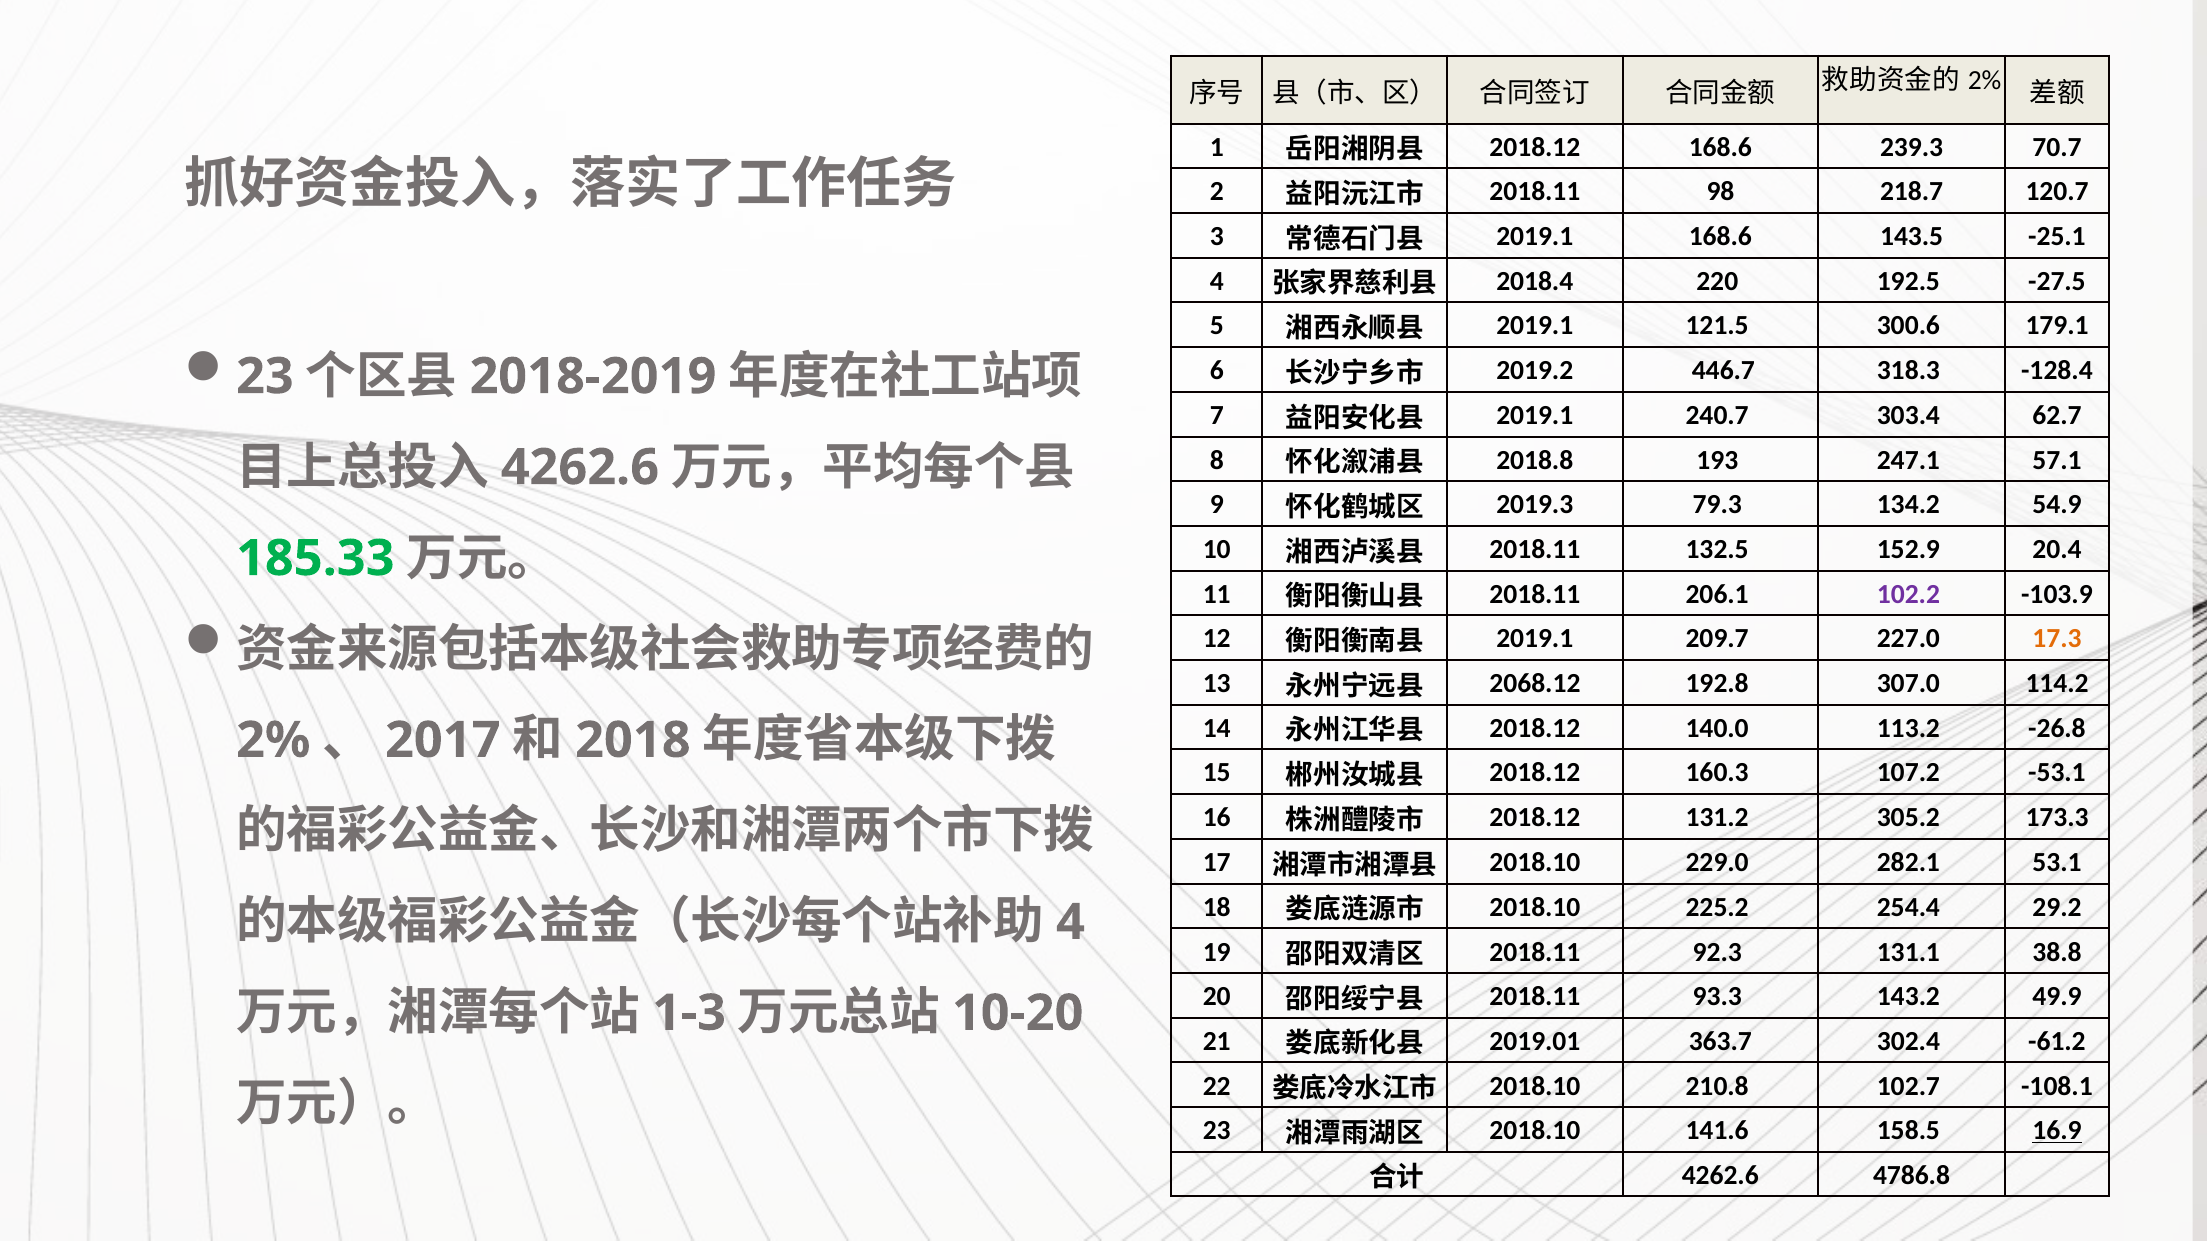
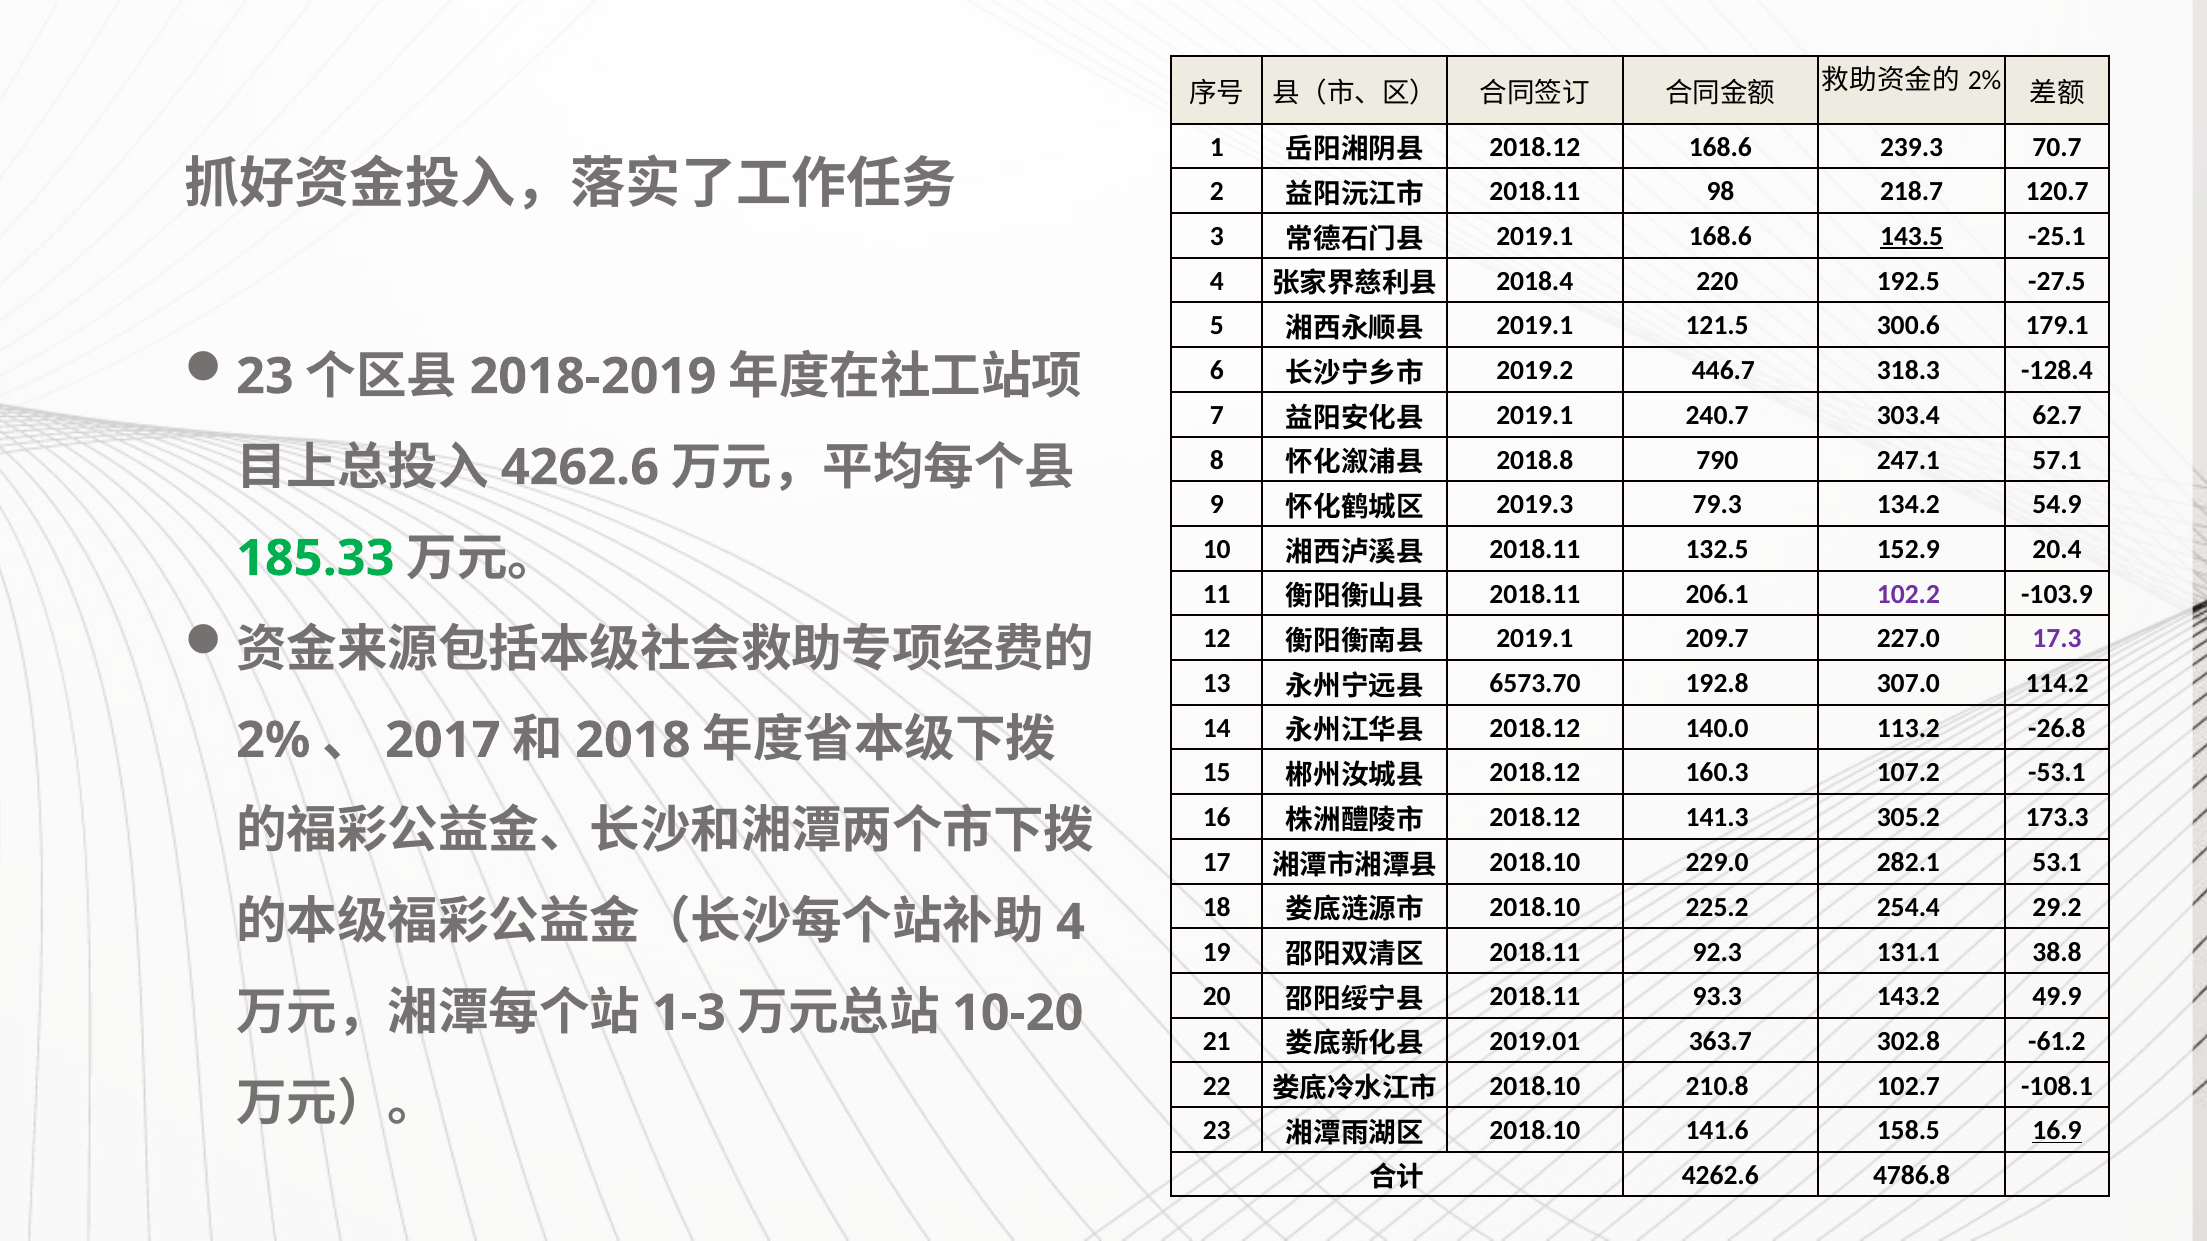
143.5 underline: none -> present (1912, 236)
193: 193 -> 790 (1717, 460)
17.3 colour: orange -> purple (2057, 639)
2068.12: 2068.12 -> 6573.70 (1535, 684)
131.2: 131.2 -> 141.3 (1717, 818)
302.4: 302.4 -> 302.8 (1908, 1042)
